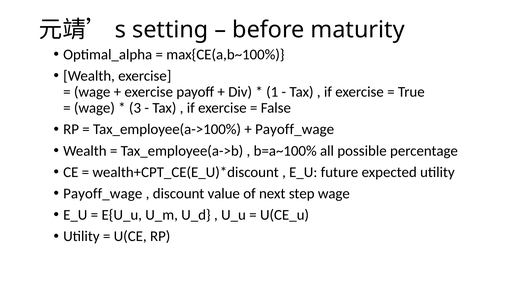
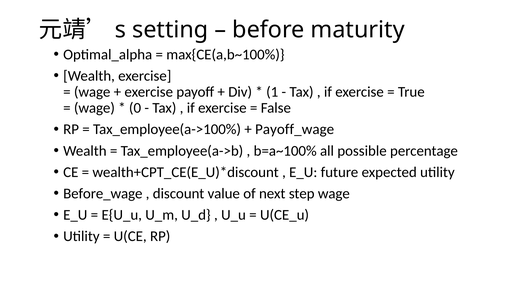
3: 3 -> 0 (135, 108)
Payoff_wage: Payoff_wage -> Before_wage (103, 194)
